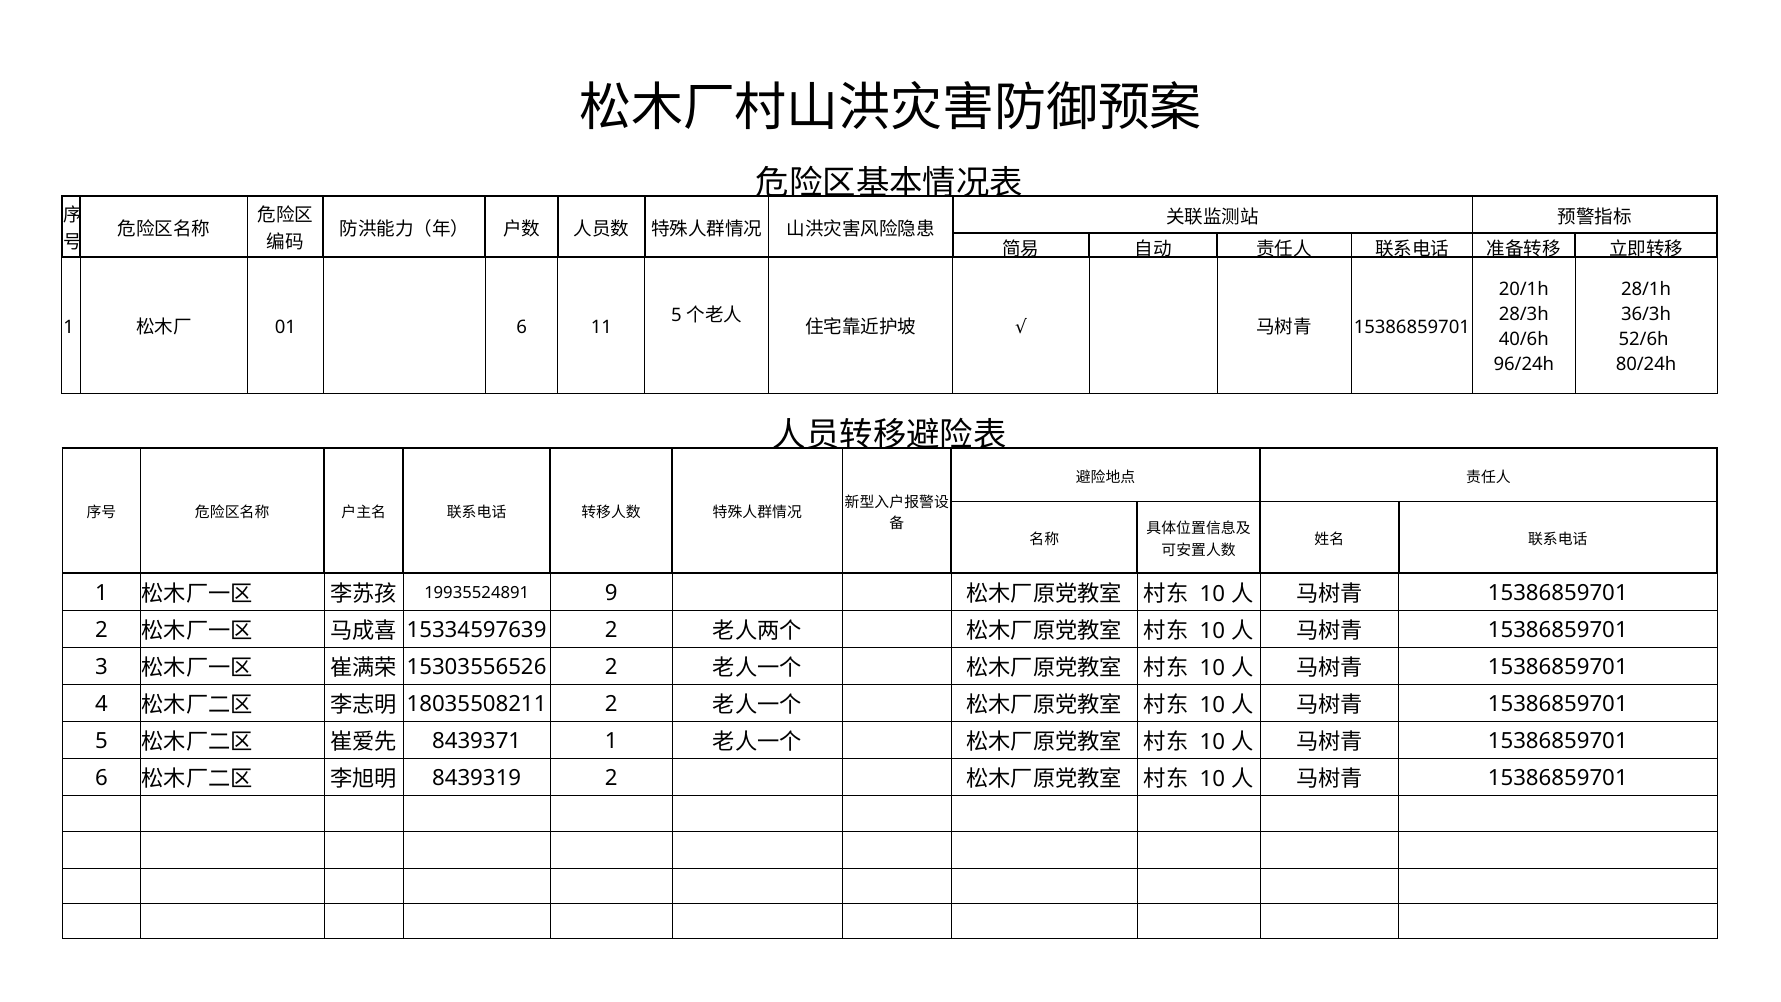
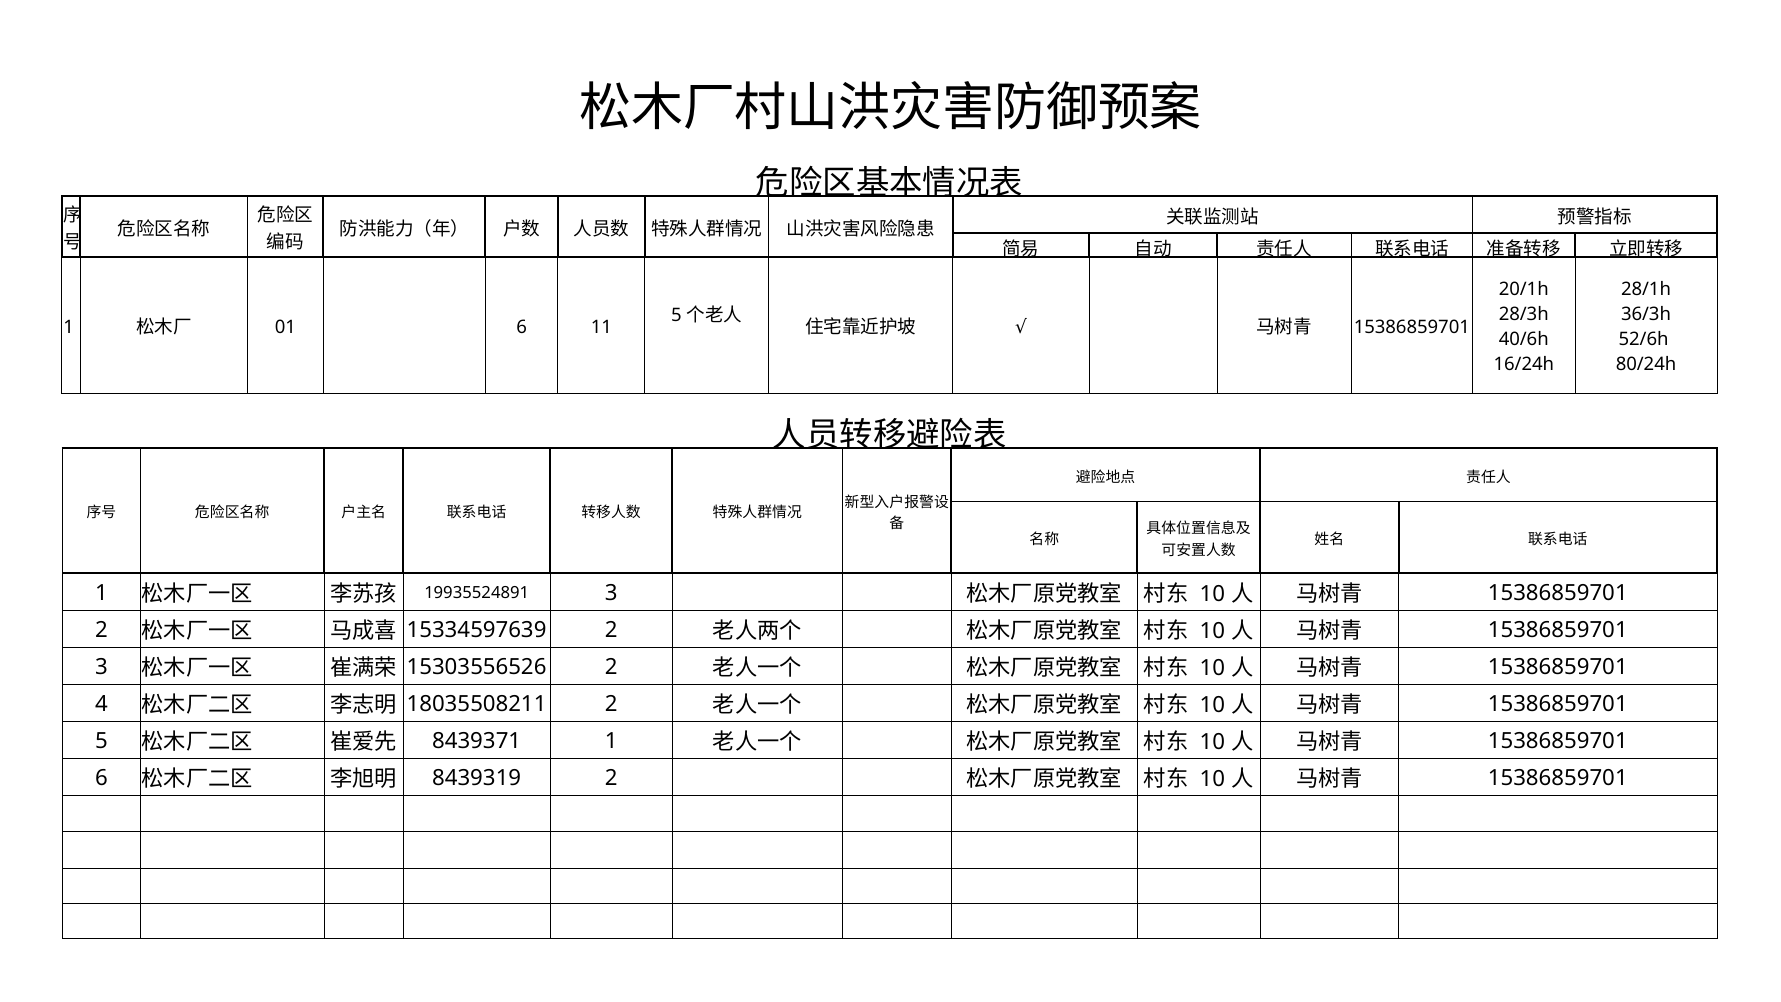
96/24h: 96/24h -> 16/24h (1524, 365)
19935524891 9: 9 -> 3 (611, 593)
